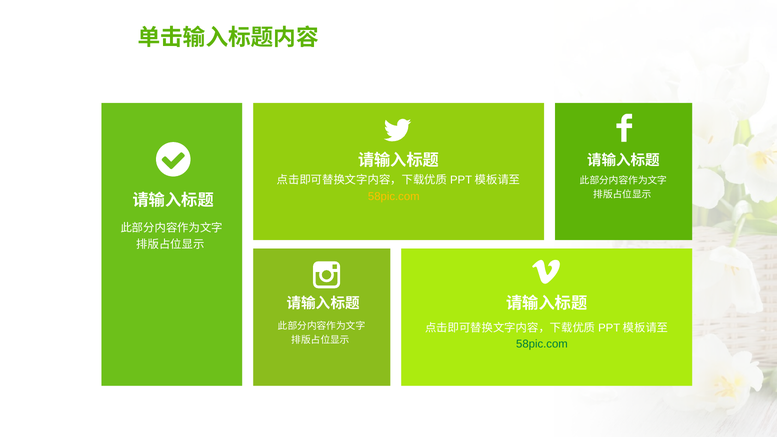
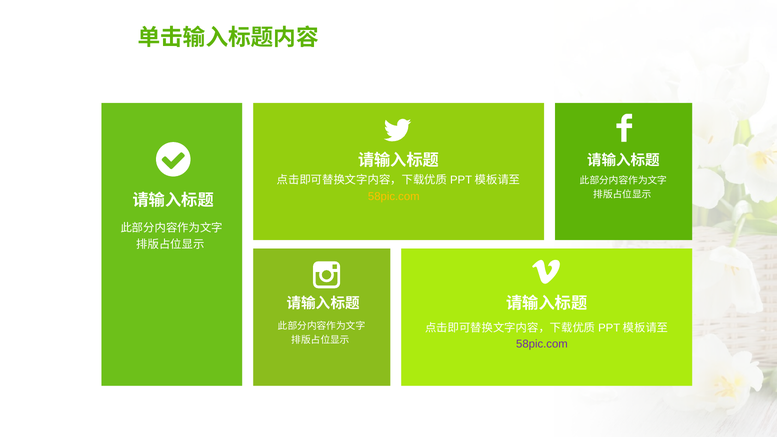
58pic.com colour: green -> purple (542, 344)
